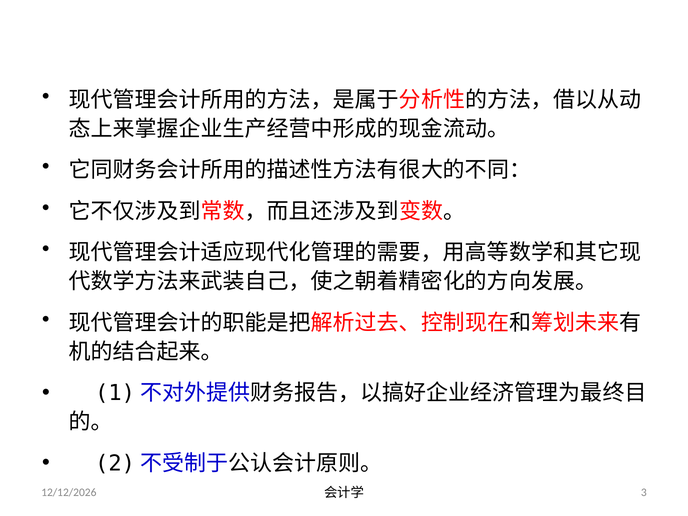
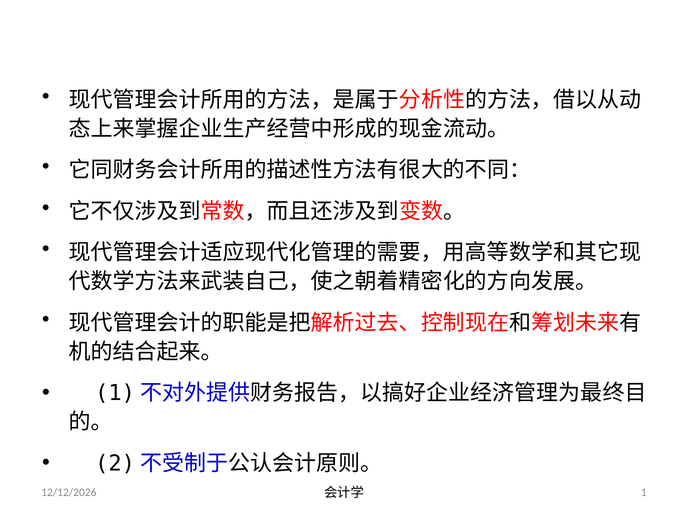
3: 3 -> 1 (644, 493)
